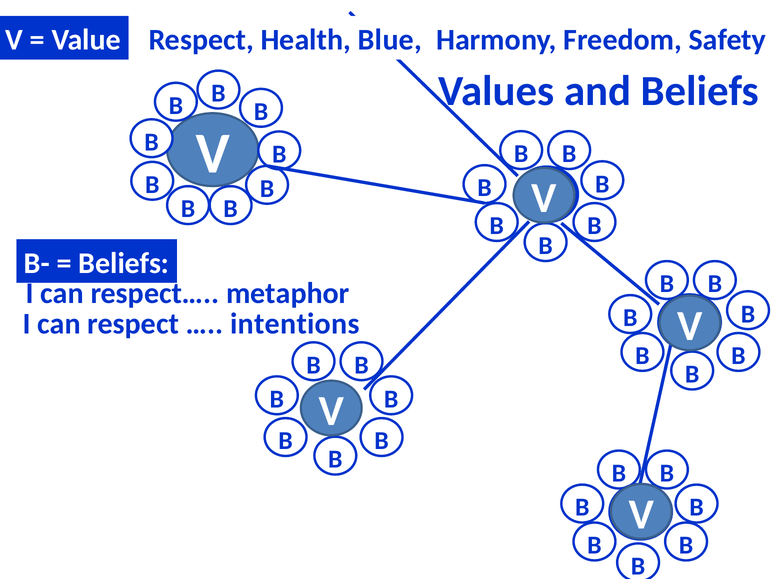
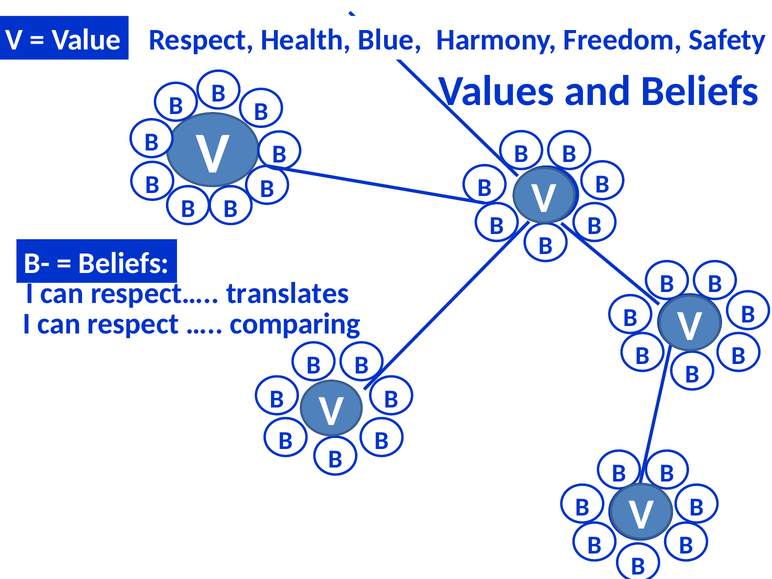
metaphor: metaphor -> translates (288, 294)
intentions: intentions -> comparing (295, 324)
